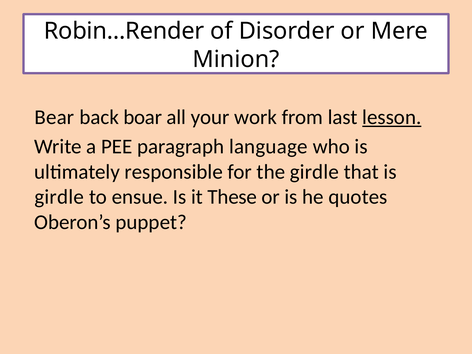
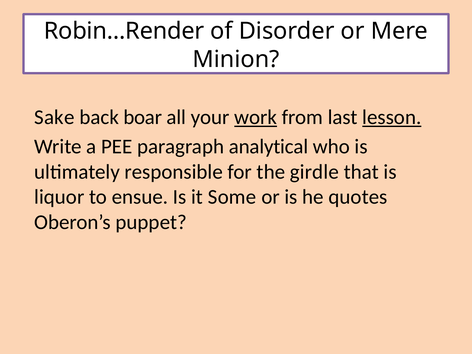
Bear: Bear -> Sake (54, 117)
work underline: none -> present (256, 117)
language: language -> analytical (268, 147)
girdle: girdle -> liquor (59, 197)
These: These -> Some (232, 197)
